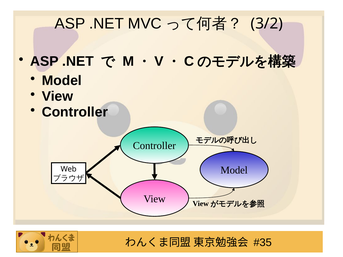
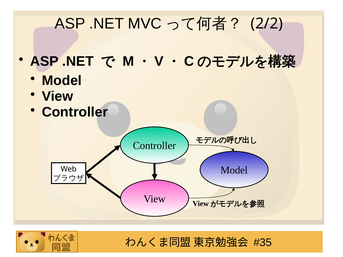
3/2: 3/2 -> 2/2 (267, 24)
